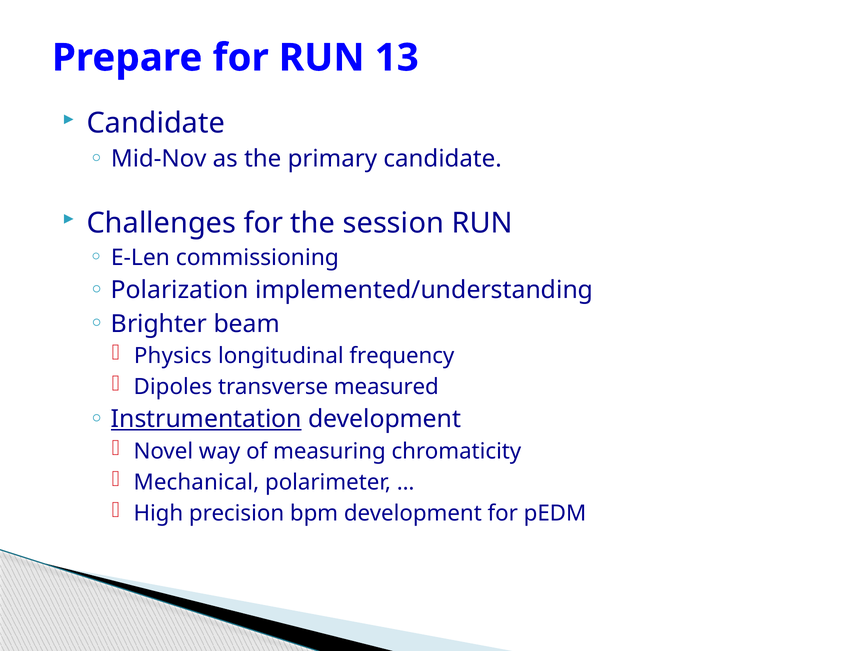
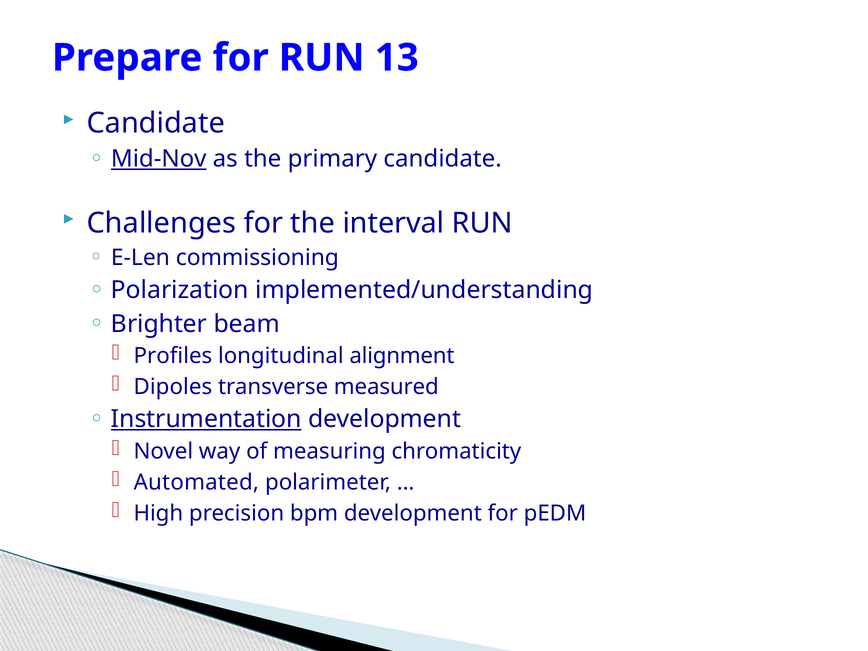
Mid-Nov underline: none -> present (159, 159)
session: session -> interval (393, 223)
Physics: Physics -> Profiles (173, 356)
frequency: frequency -> alignment (402, 356)
Mechanical: Mechanical -> Automated (196, 482)
